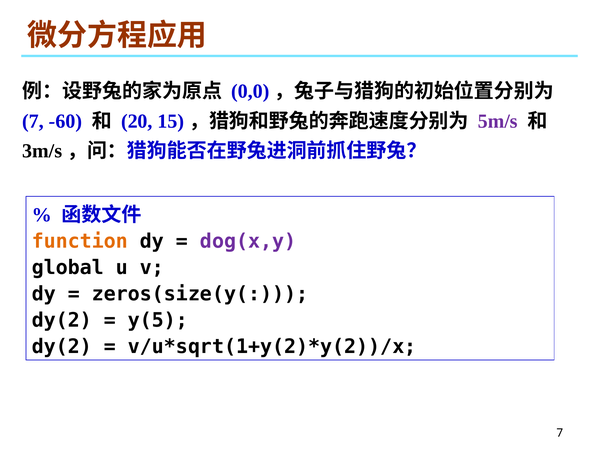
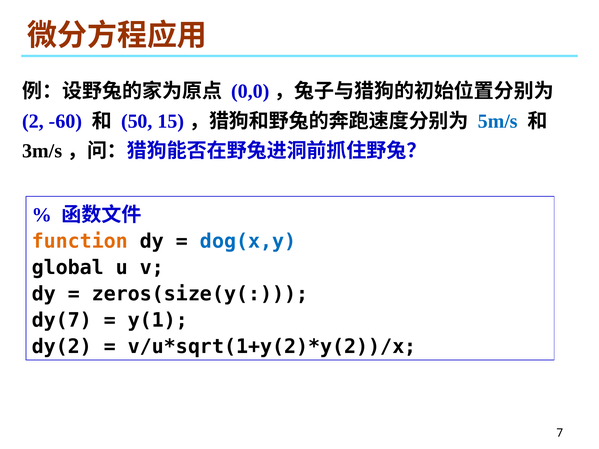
7: 7 -> 2 (33, 121)
20: 20 -> 50 (137, 121)
5m/s colour: purple -> blue (498, 121)
dog(x,y colour: purple -> blue (248, 241)
dy(2: dy(2 -> dy(7 (62, 320)
y(5: y(5 -> y(1 (158, 320)
